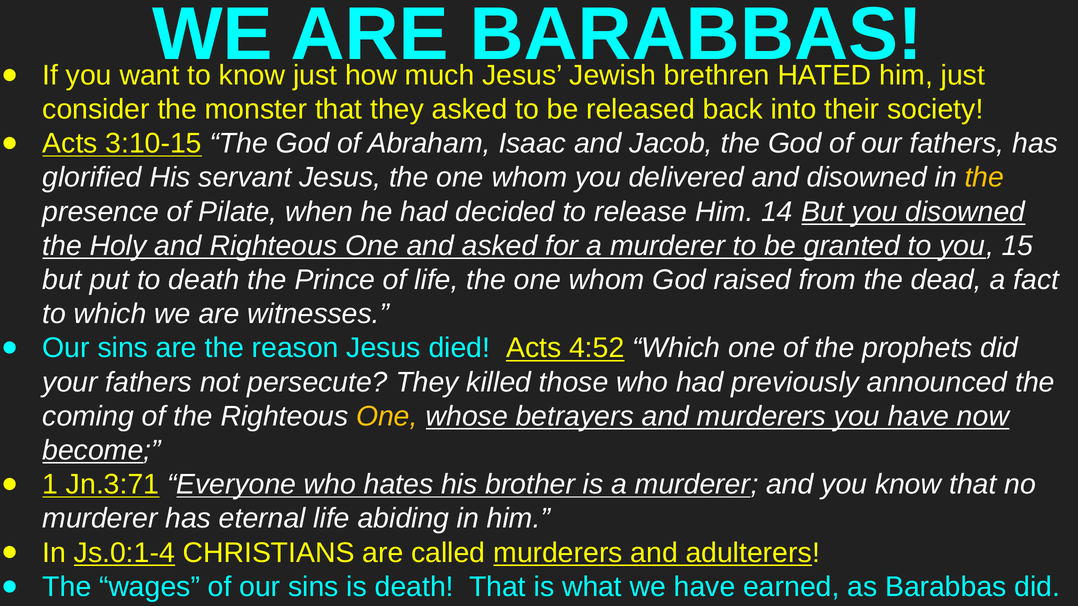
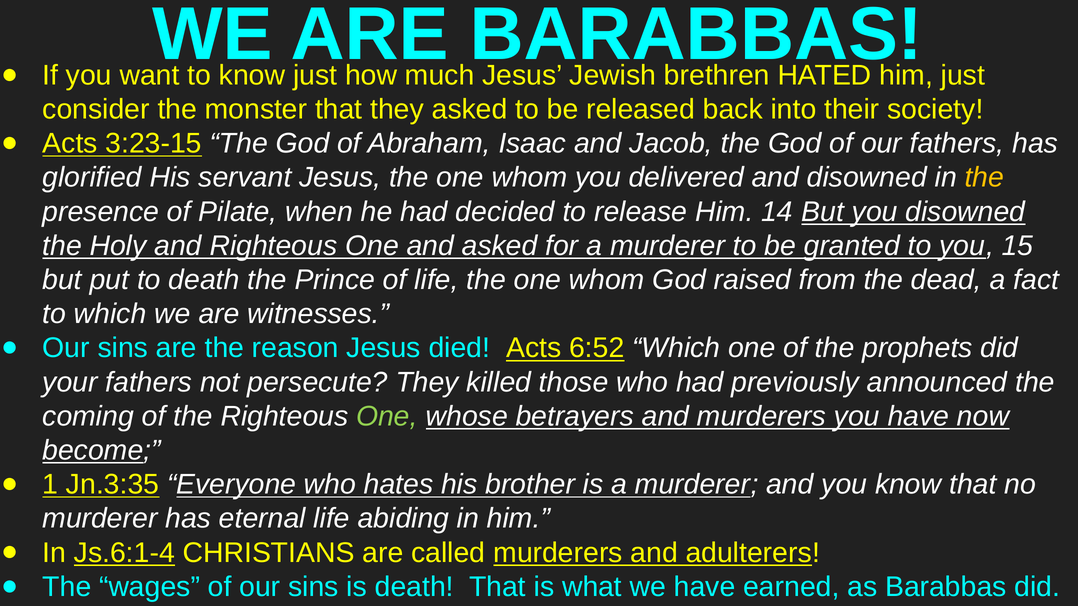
3:10-15: 3:10-15 -> 3:23-15 (154, 144)
4:52: 4:52 -> 6:52 (597, 348)
One colour: yellow -> light green (387, 417)
Jn.3:71: Jn.3:71 -> Jn.3:35 (113, 485)
Js.0:1-4: Js.0:1-4 -> Js.6:1-4 (124, 553)
